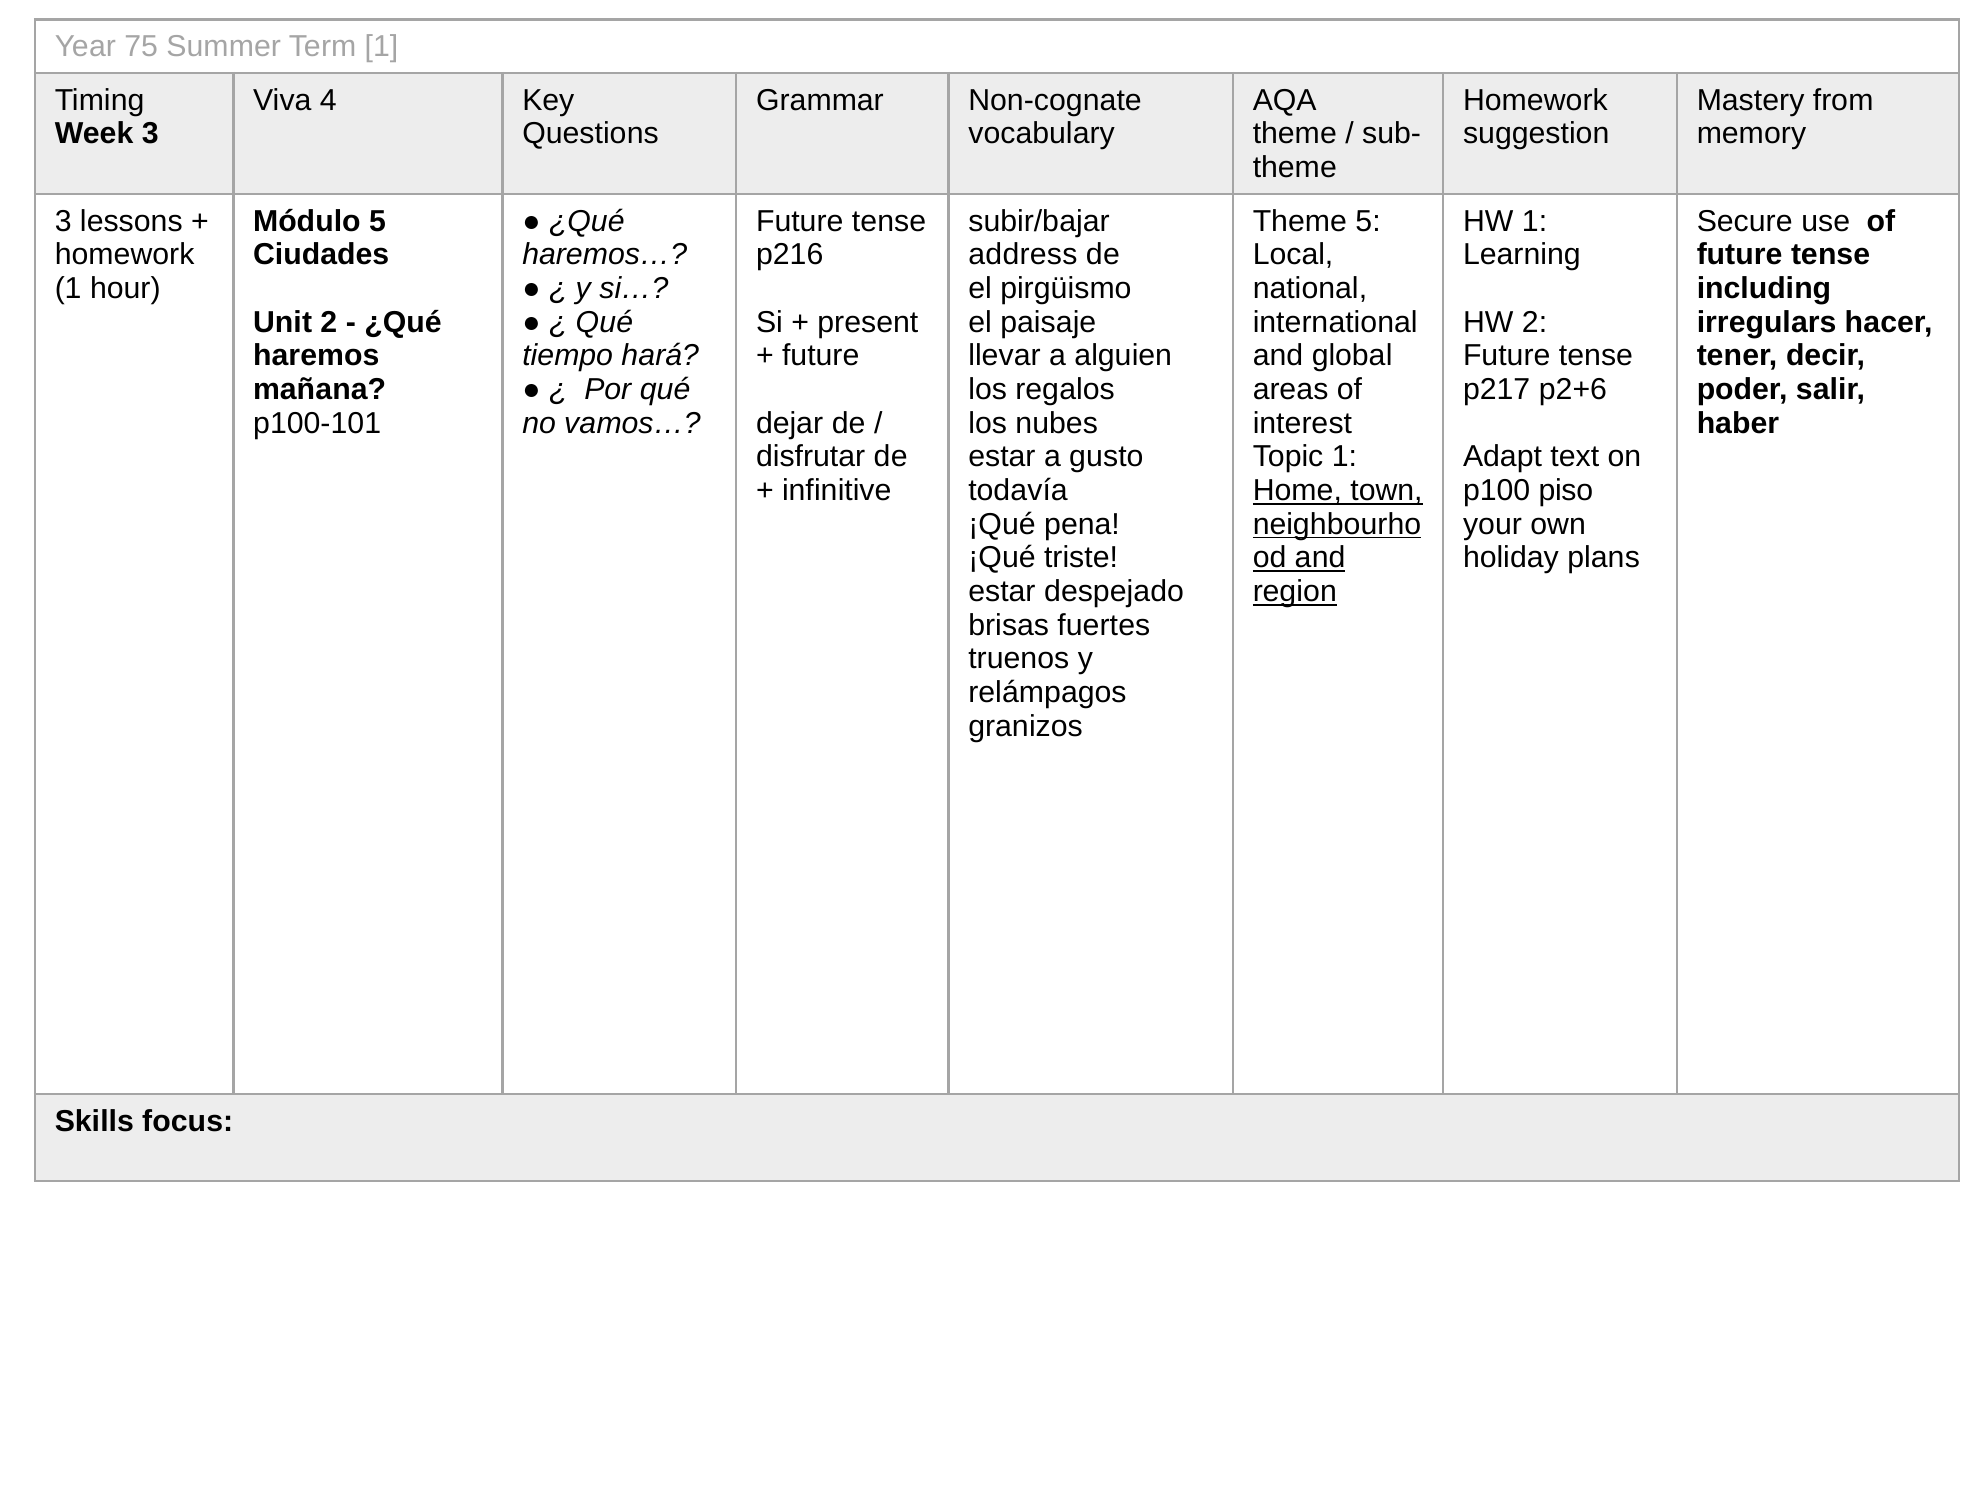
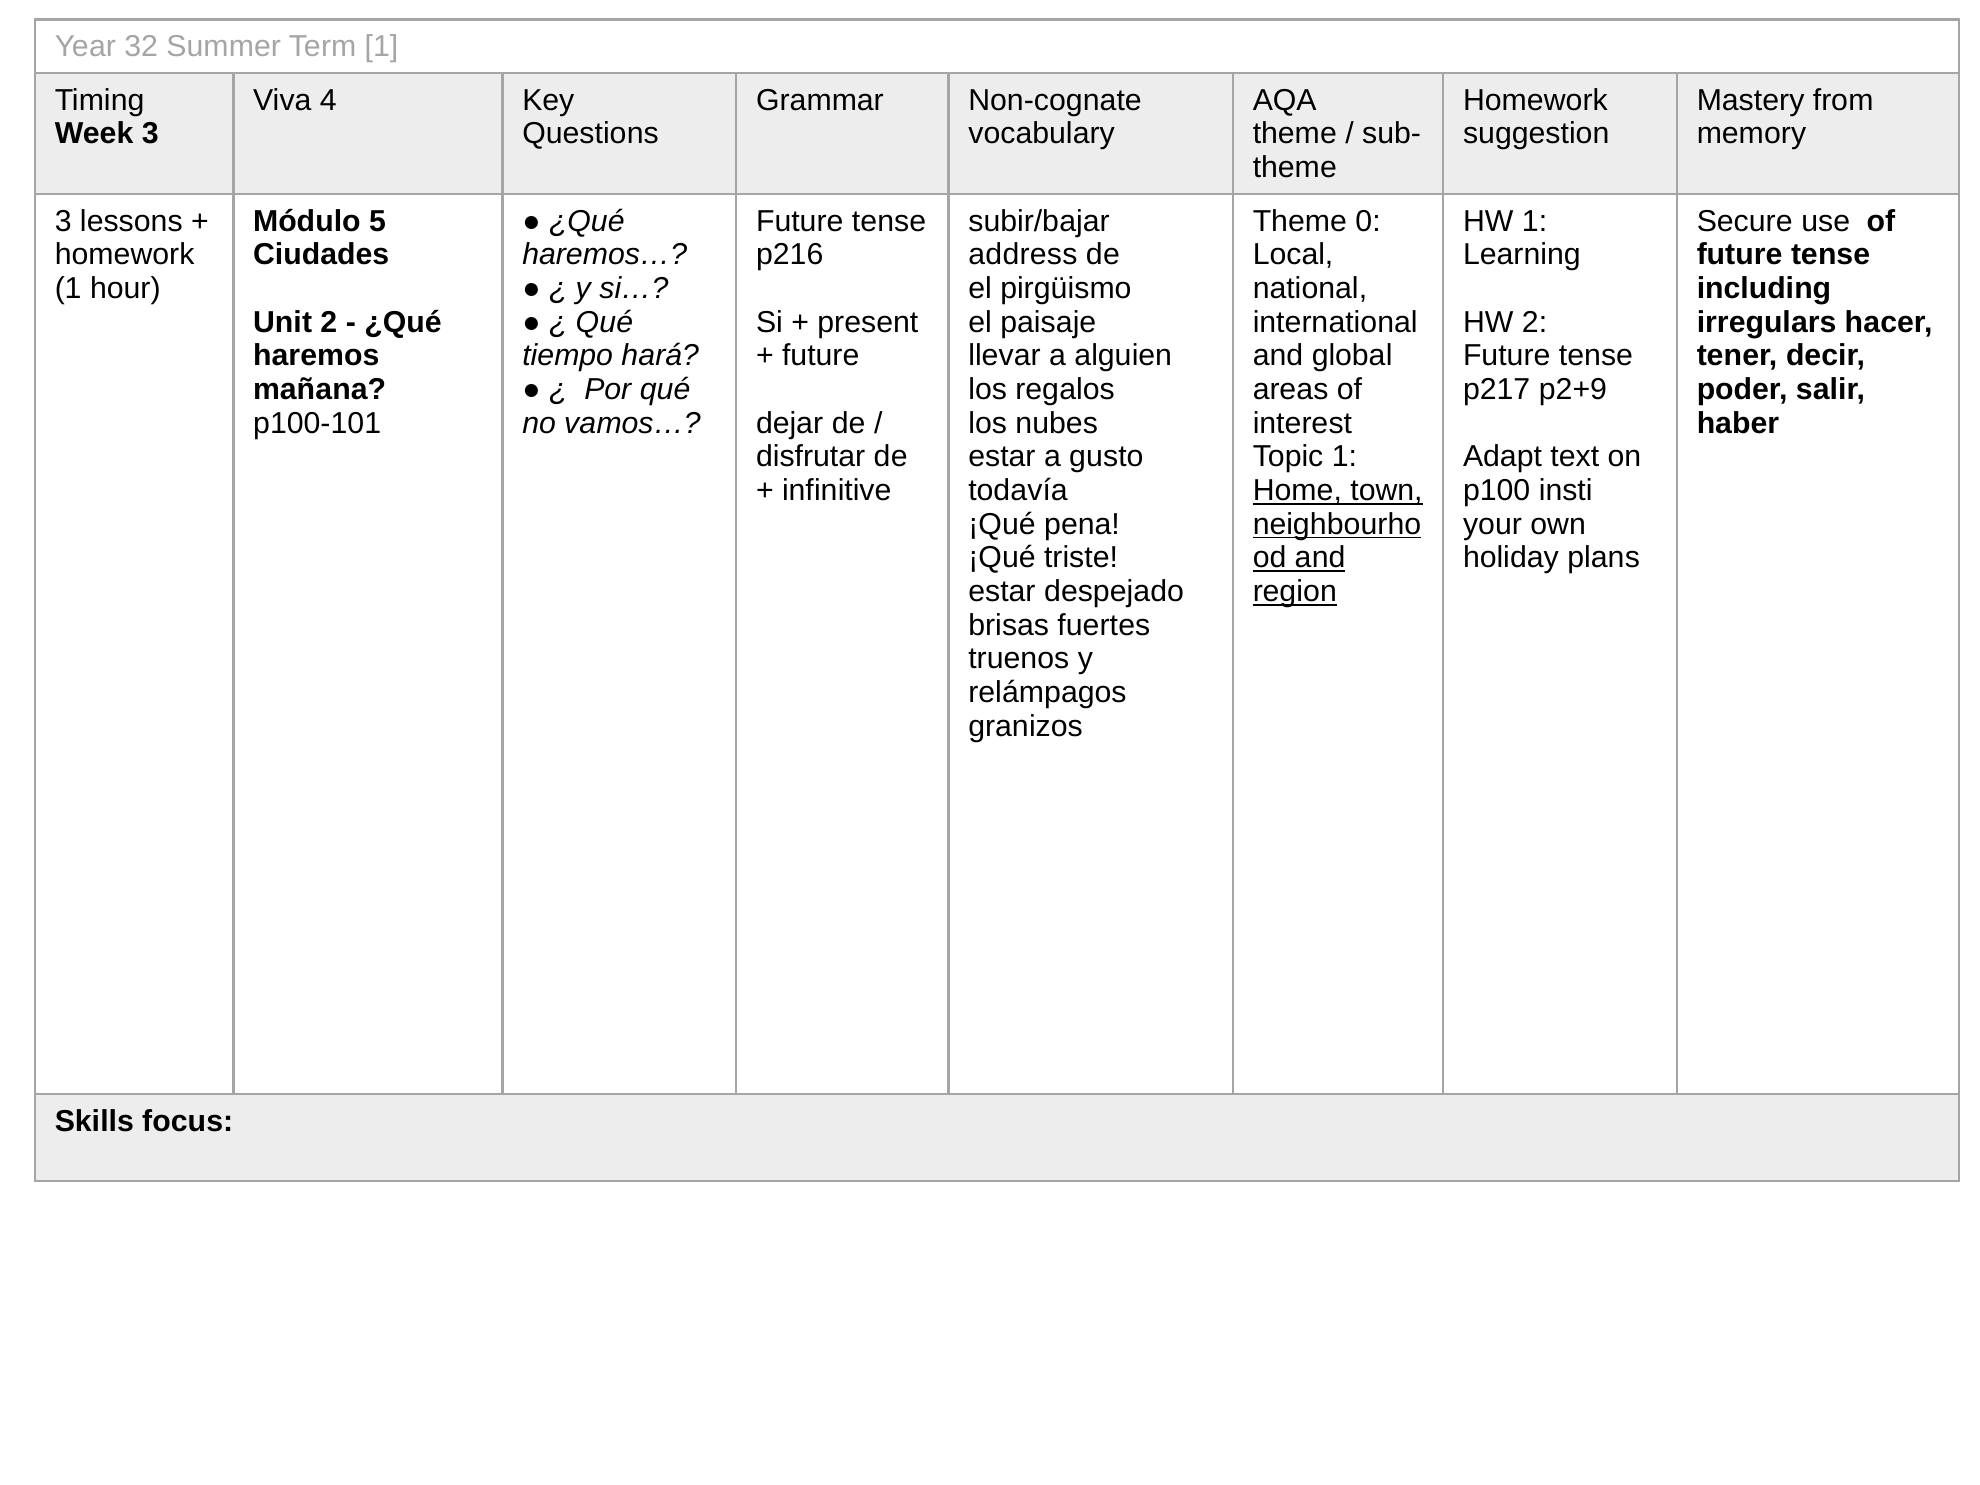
75: 75 -> 32 (141, 47)
Theme 5: 5 -> 0 (1368, 221)
p2+6: p2+6 -> p2+9 (1573, 390)
piso: piso -> insti (1566, 491)
